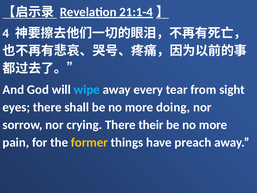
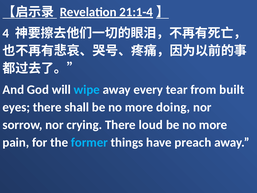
sight: sight -> built (232, 89)
their: their -> loud (151, 125)
former colour: yellow -> light blue (89, 142)
